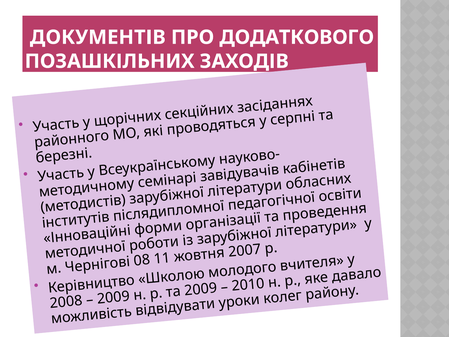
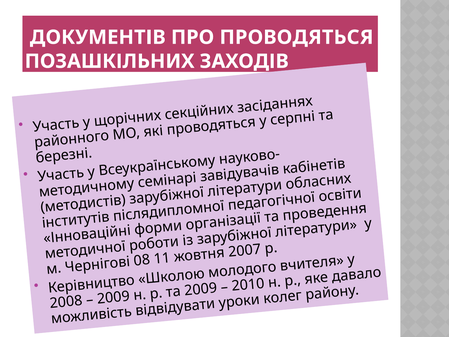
ПРО ДОДАТКОВОГО: ДОДАТКОВОГО -> ПРОВОДЯТЬСЯ (296, 37)
